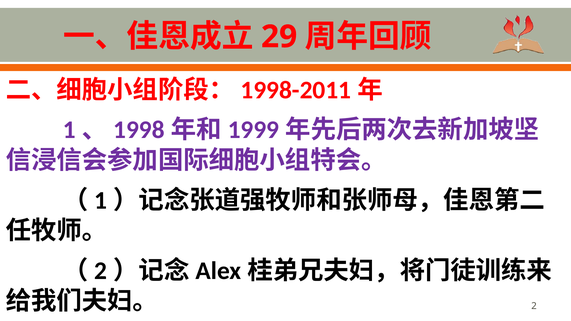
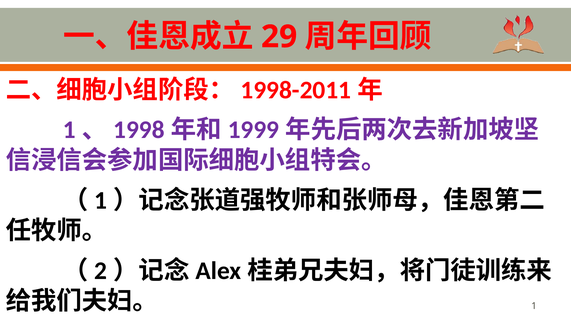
2: 2 -> 1 (534, 306)
